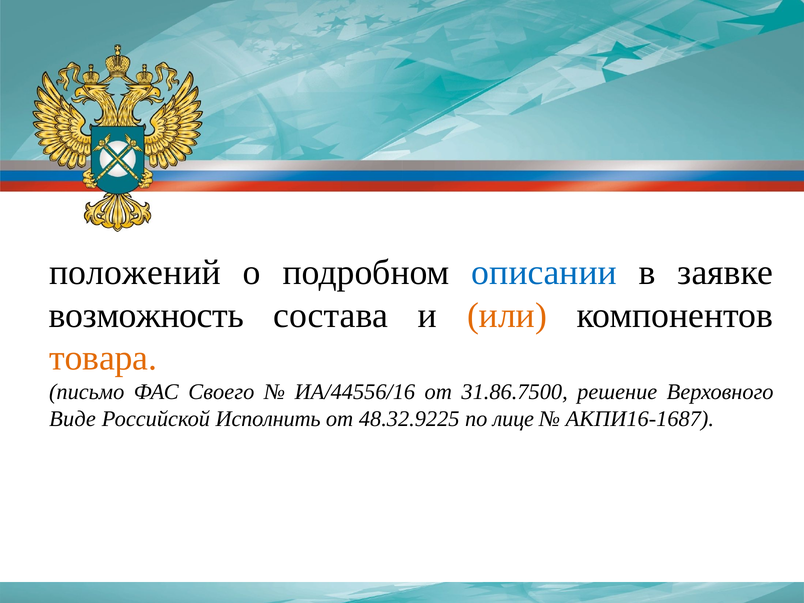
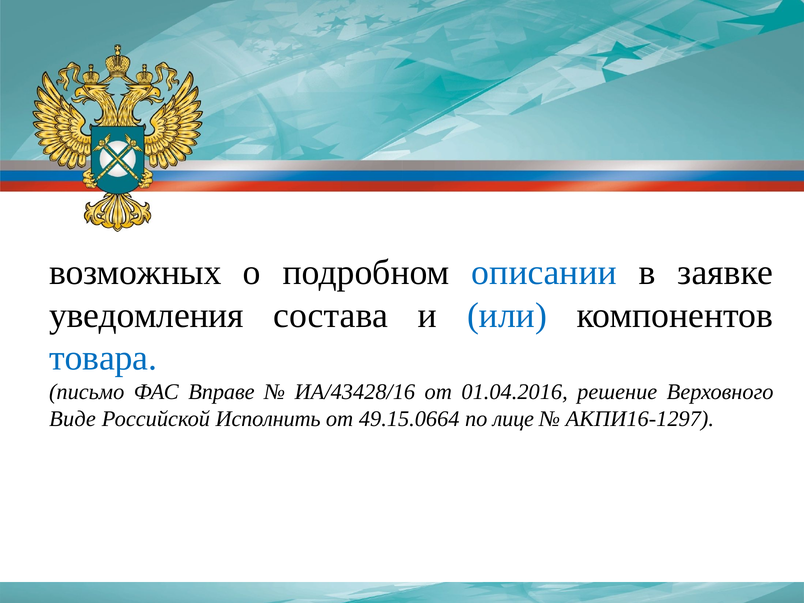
положений: положений -> возможных (135, 272)
возможность: возможность -> уведомления (146, 315)
или colour: orange -> blue (507, 315)
товара colour: orange -> blue (103, 358)
Своего: Своего -> Вправе (221, 392)
ИА/44556/16: ИА/44556/16 -> ИА/43428/16 (355, 392)
31.86.7500: 31.86.7500 -> 01.04.2016 (515, 392)
48.32.9225: 48.32.9225 -> 49.15.0664 (409, 419)
АКПИ16-1687: АКПИ16-1687 -> АКПИ16-1297 (640, 419)
